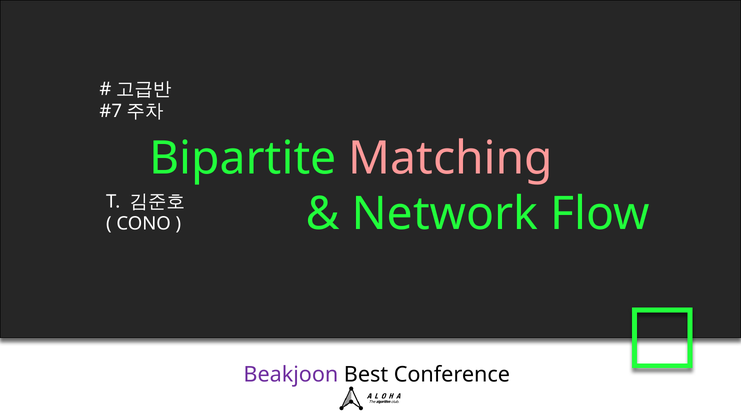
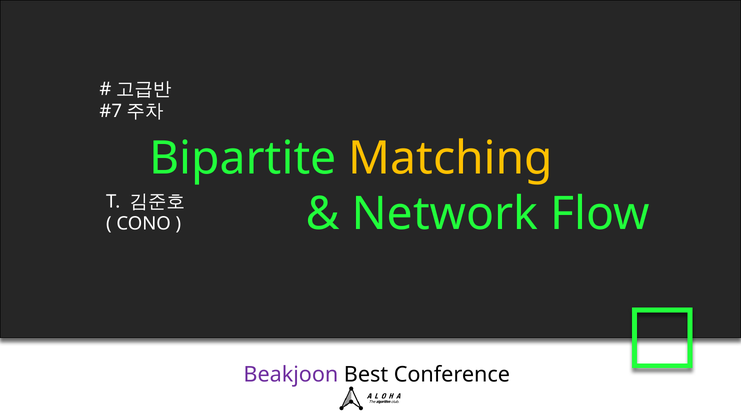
Matching colour: pink -> yellow (451, 158)
